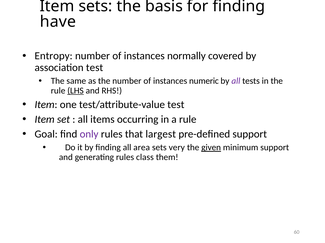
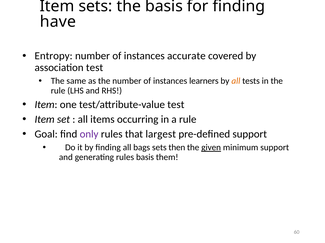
normally: normally -> accurate (186, 56)
numeric: numeric -> learners (204, 81)
all colour: purple -> orange (236, 81)
LHS underline: present -> none (76, 91)
area: area -> bags (142, 148)
very: very -> then (177, 148)
rules class: class -> basis (145, 158)
